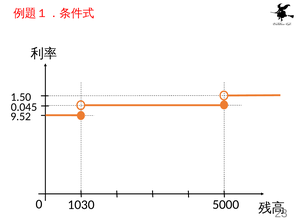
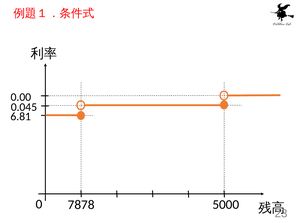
1.50: 1.50 -> 0.00 (21, 97)
9.52: 9.52 -> 6.81 (21, 116)
1030: 1030 -> 7878 (81, 204)
